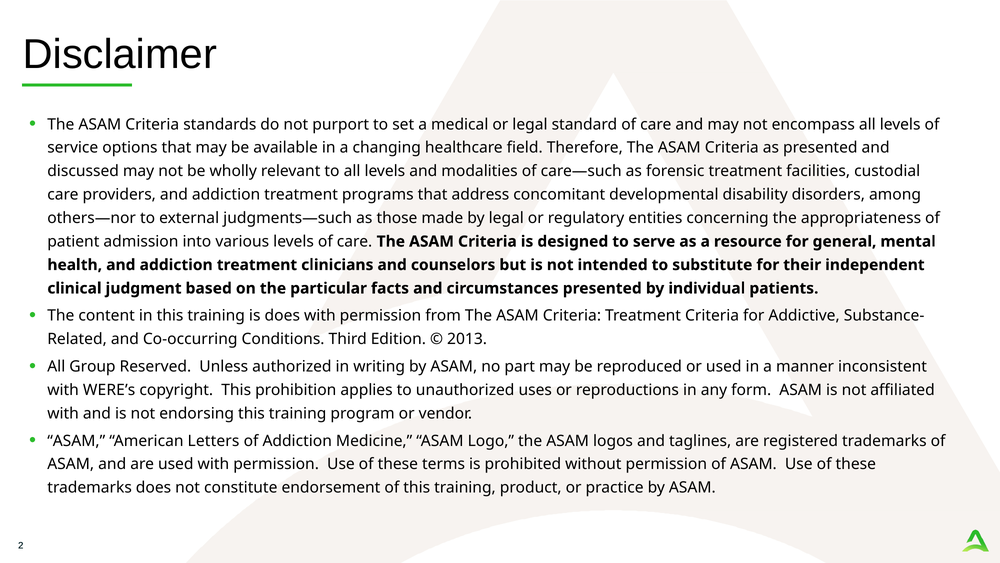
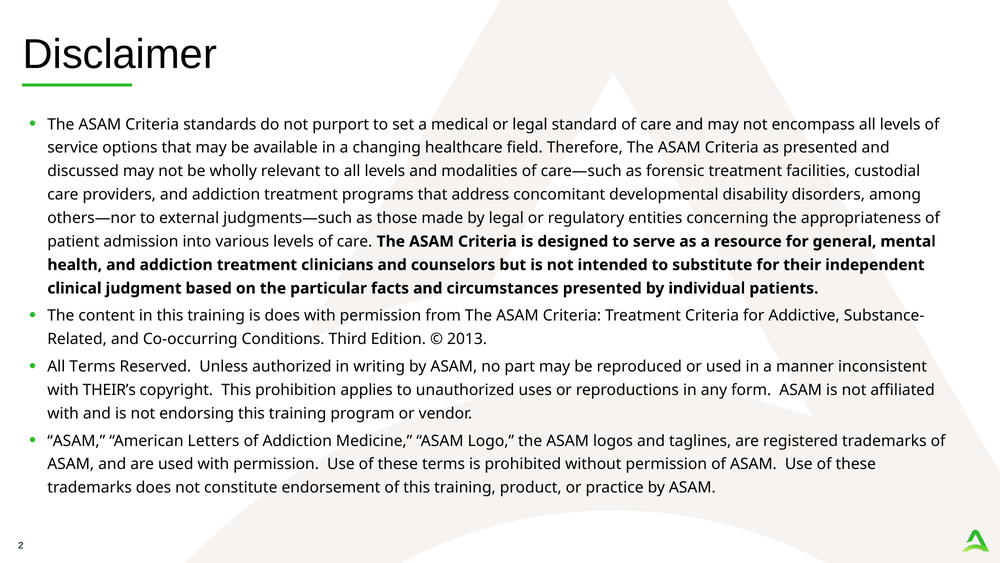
All Group: Group -> Terms (92, 366)
WERE’s: WERE’s -> THEIR’s (109, 390)
